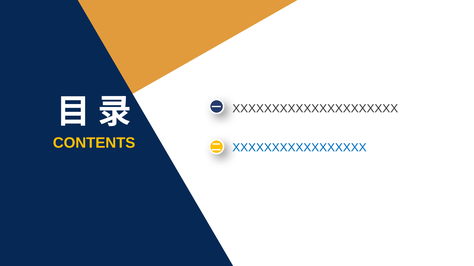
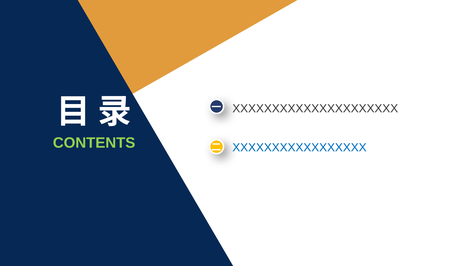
CONTENTS colour: yellow -> light green (94, 143)
